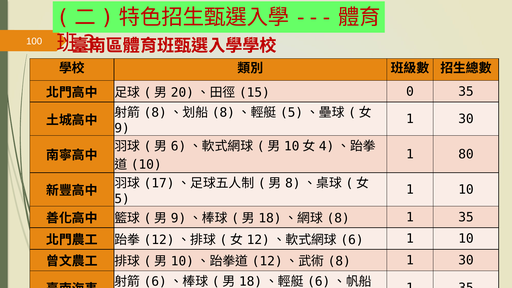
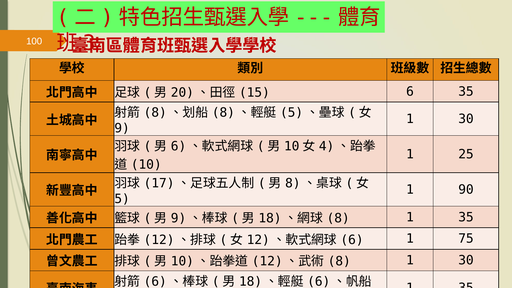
0: 0 -> 6 (410, 91)
80: 80 -> 25 (466, 154)
10: 10 -> 90 (466, 190)
10: 10 -> 75 (466, 239)
